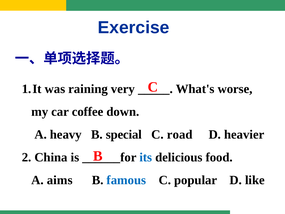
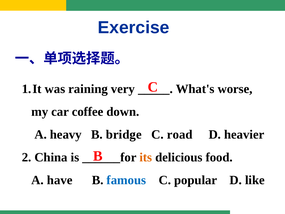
special: special -> bridge (124, 134)
its colour: blue -> orange (146, 157)
aims: aims -> have (60, 180)
